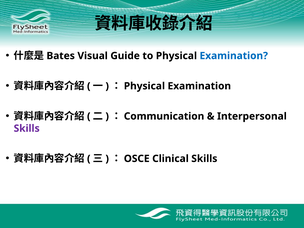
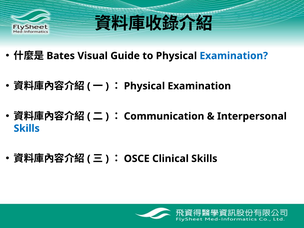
Skills colour: purple -> blue (27, 128)
